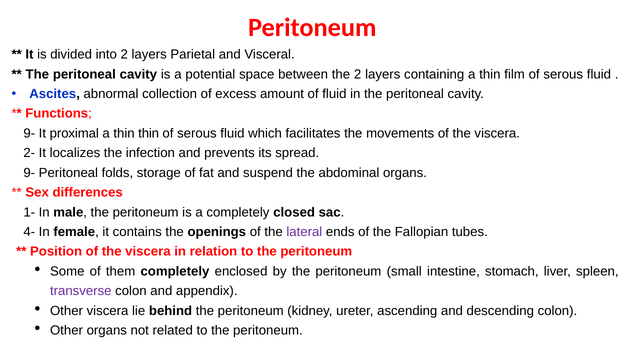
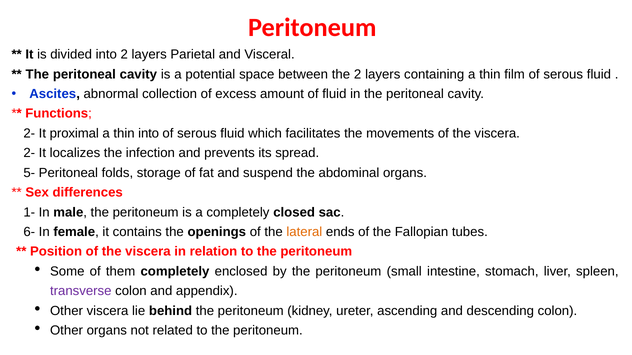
9-: 9- -> 2- (29, 134)
thin thin: thin -> into (149, 134)
9-: 9- -> 5- (29, 173)
4-: 4- -> 6- (29, 232)
lateral colour: purple -> orange (304, 232)
